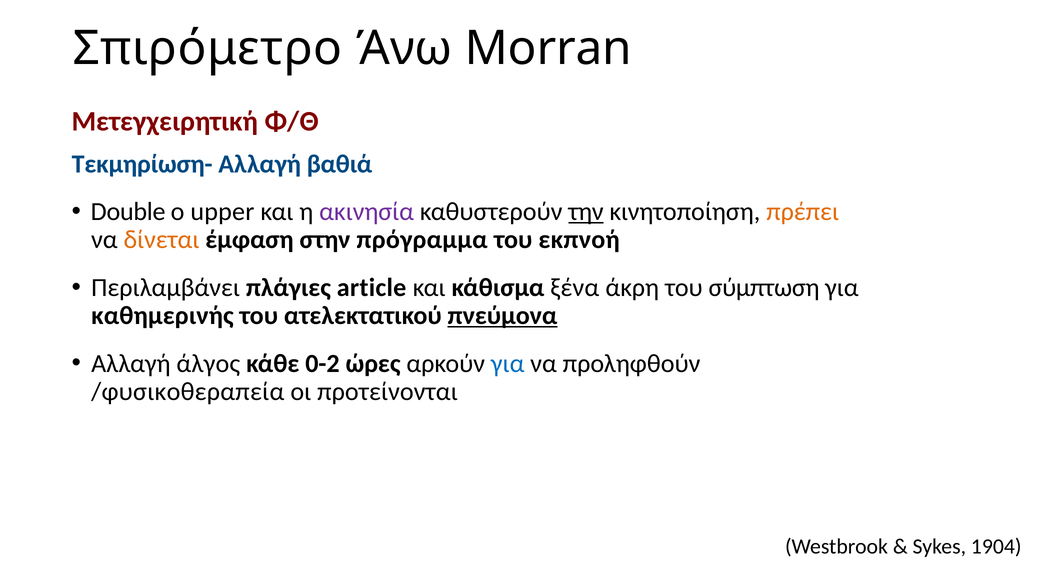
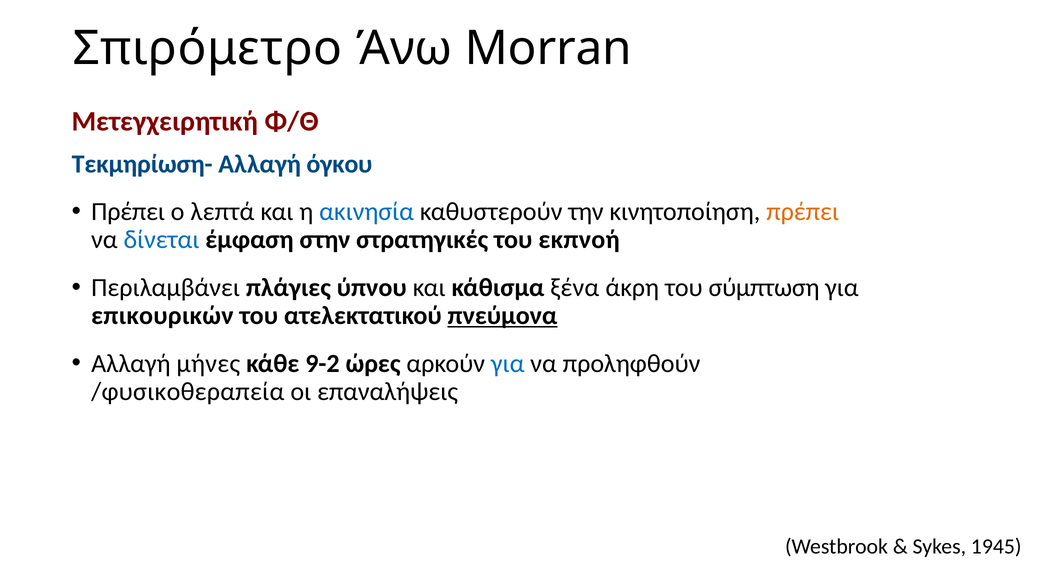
βαθιά: βαθιά -> όγκου (339, 164)
Double: Double -> Πρέπει (128, 212)
upper: upper -> λεπτά (222, 212)
ακινησία colour: purple -> blue (367, 212)
την underline: present -> none (586, 212)
δίνεται colour: orange -> blue (161, 240)
πρόγραμμα: πρόγραμμα -> στρατηγικές (422, 240)
article: article -> ύπνου (372, 287)
καθημερινής: καθημερινής -> επικουρικών (162, 316)
άλγος: άλγος -> μήνες (208, 363)
0-2: 0-2 -> 9-2 (322, 363)
προτείνονται: προτείνονται -> επαναλήψεις (388, 391)
1904: 1904 -> 1945 (996, 546)
